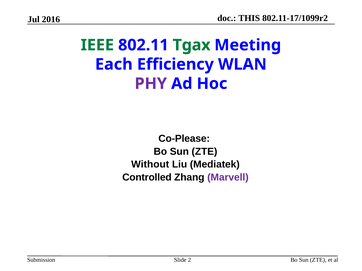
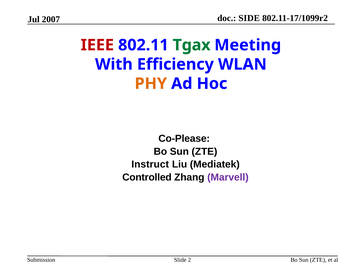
THIS: THIS -> SIDE (249, 18)
2016: 2016 -> 2007 (51, 19)
IEEE colour: green -> red (97, 45)
Each: Each -> With (114, 64)
PHY colour: purple -> orange (151, 84)
Without: Without -> Instruct (150, 165)
